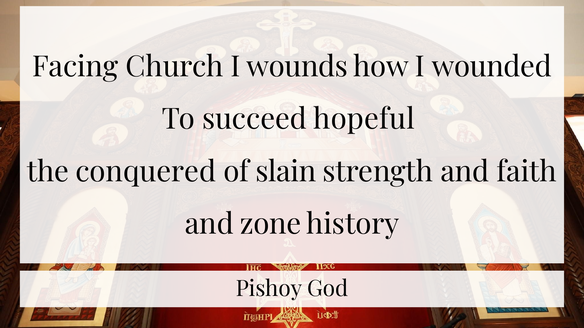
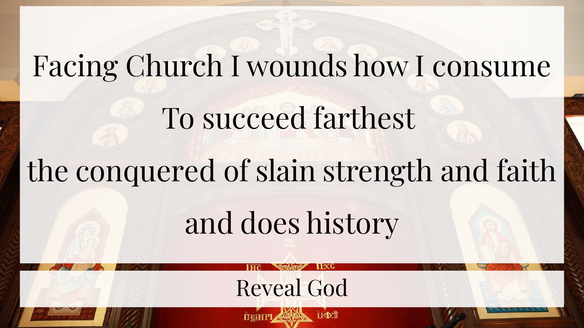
wounded: wounded -> consume (492, 67)
hopeful: hopeful -> farthest (364, 119)
zone: zone -> does (270, 225)
Pishoy: Pishoy -> Reveal (269, 289)
